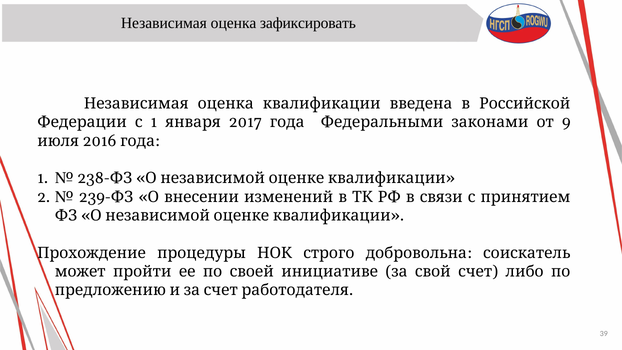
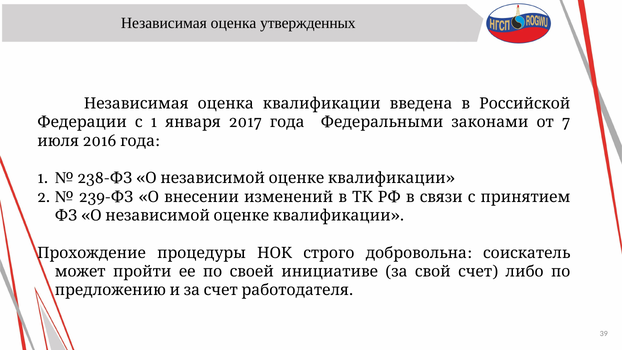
зафиксировать: зафиксировать -> утвержденных (308, 23)
9: 9 -> 7 (566, 122)
